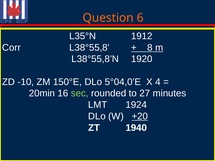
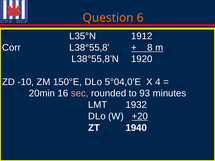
sec colour: light green -> pink (80, 93)
27: 27 -> 93 (145, 93)
1924: 1924 -> 1932 (136, 105)
